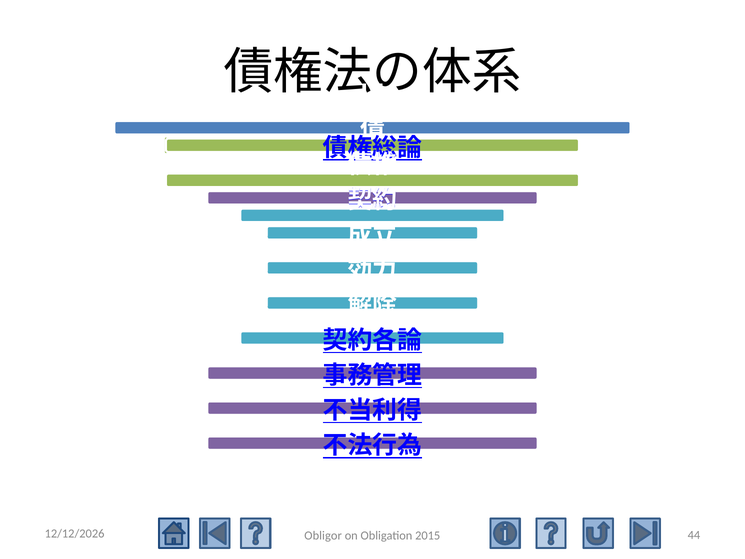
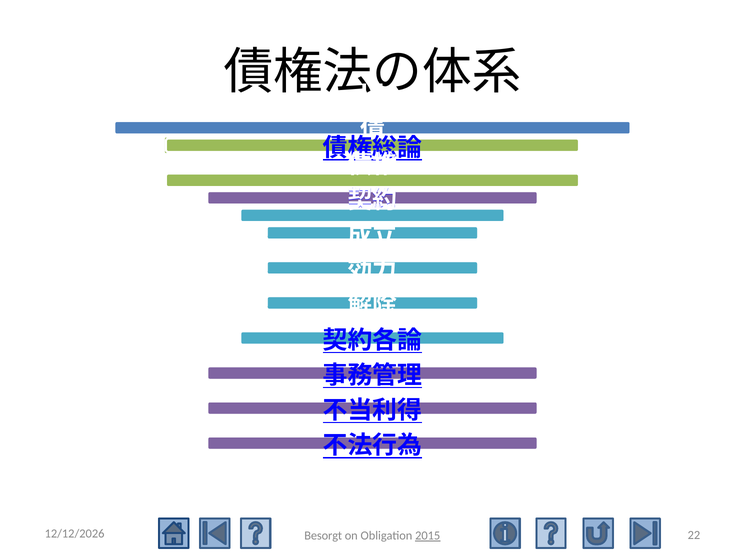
44: 44 -> 22 (694, 535)
Obligor: Obligor -> Besorgt (323, 536)
2015 underline: none -> present (428, 536)
